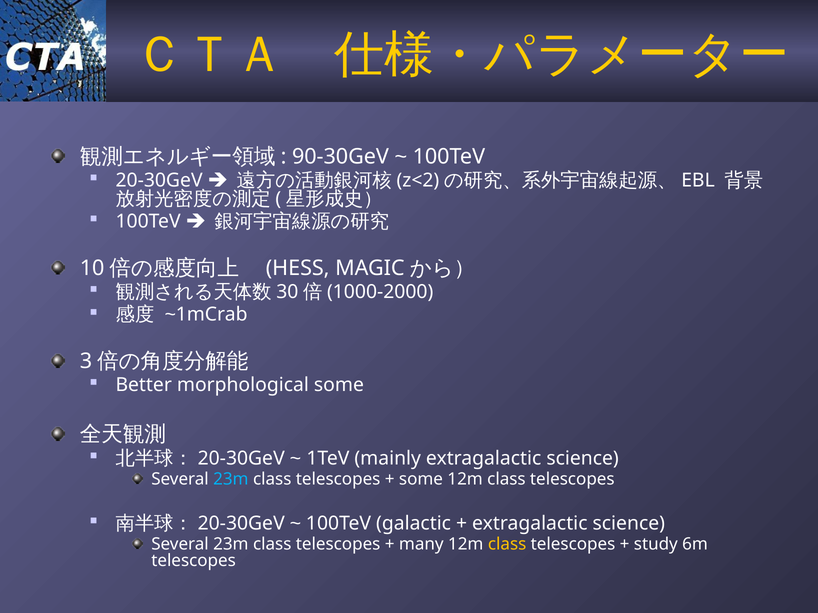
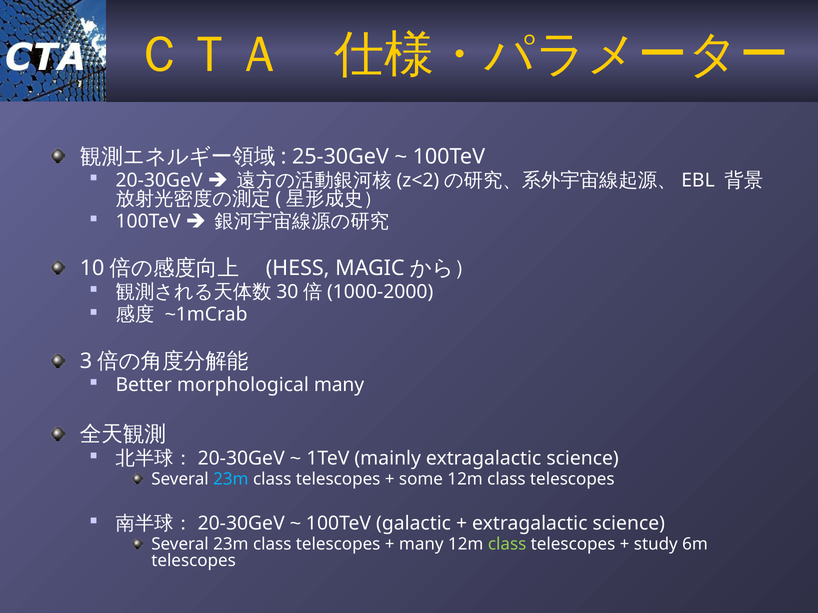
90-30GeV: 90-30GeV -> 25-30GeV (340, 157)
morphological some: some -> many (339, 385)
class colour: yellow -> light green (507, 545)
